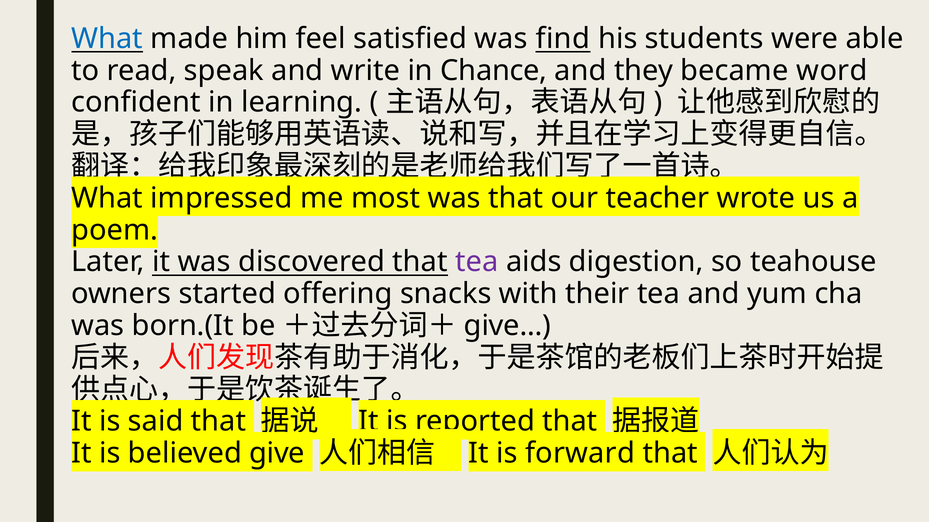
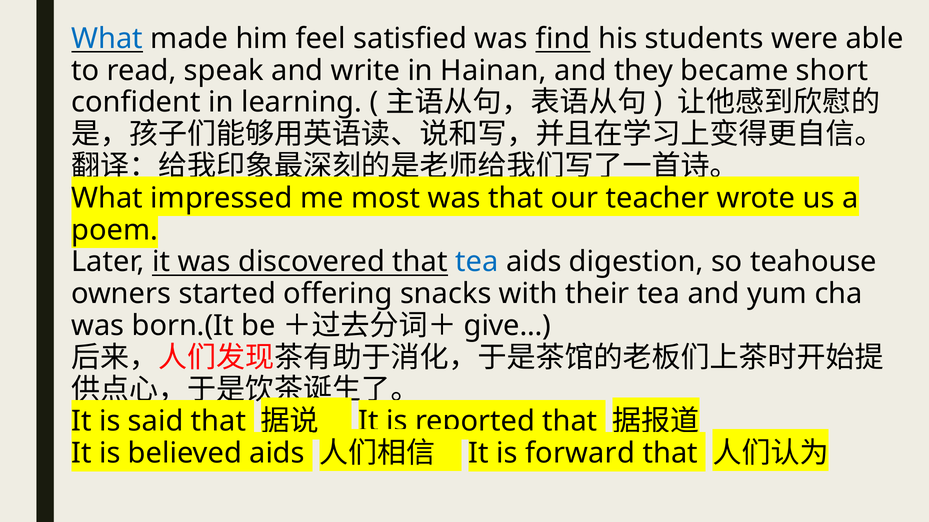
Chance: Chance -> Hainan (494, 71)
word: word -> short (832, 71)
tea colour: purple -> blue (477, 262)
believed give: give -> aids (277, 454)
